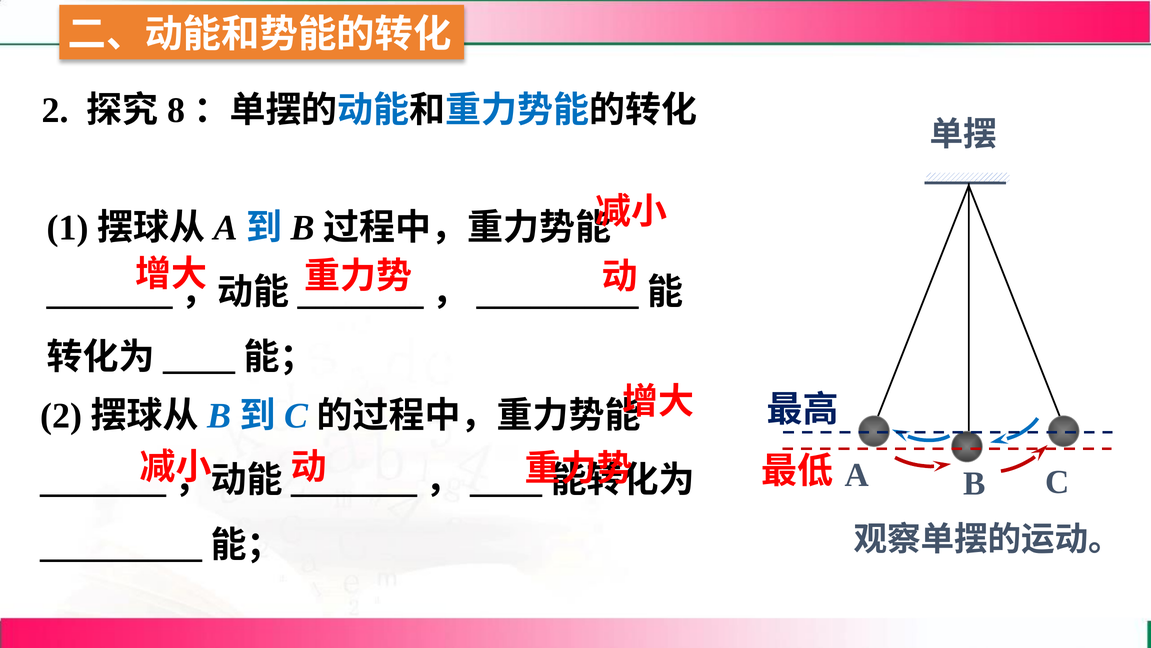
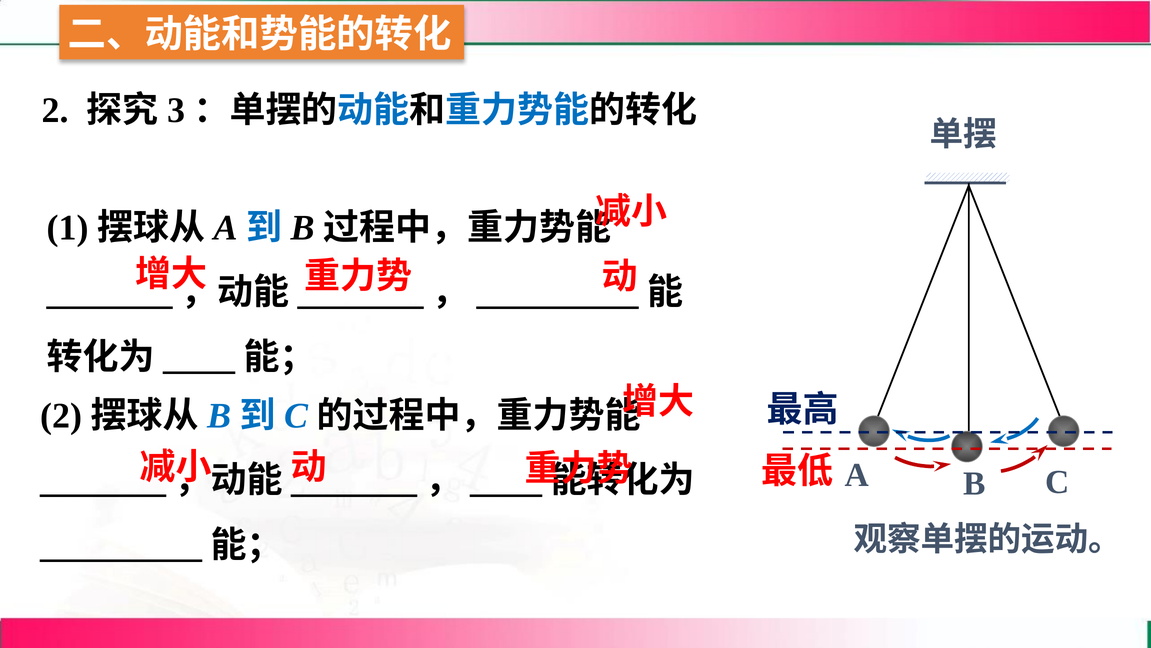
8: 8 -> 3 (176, 110)
